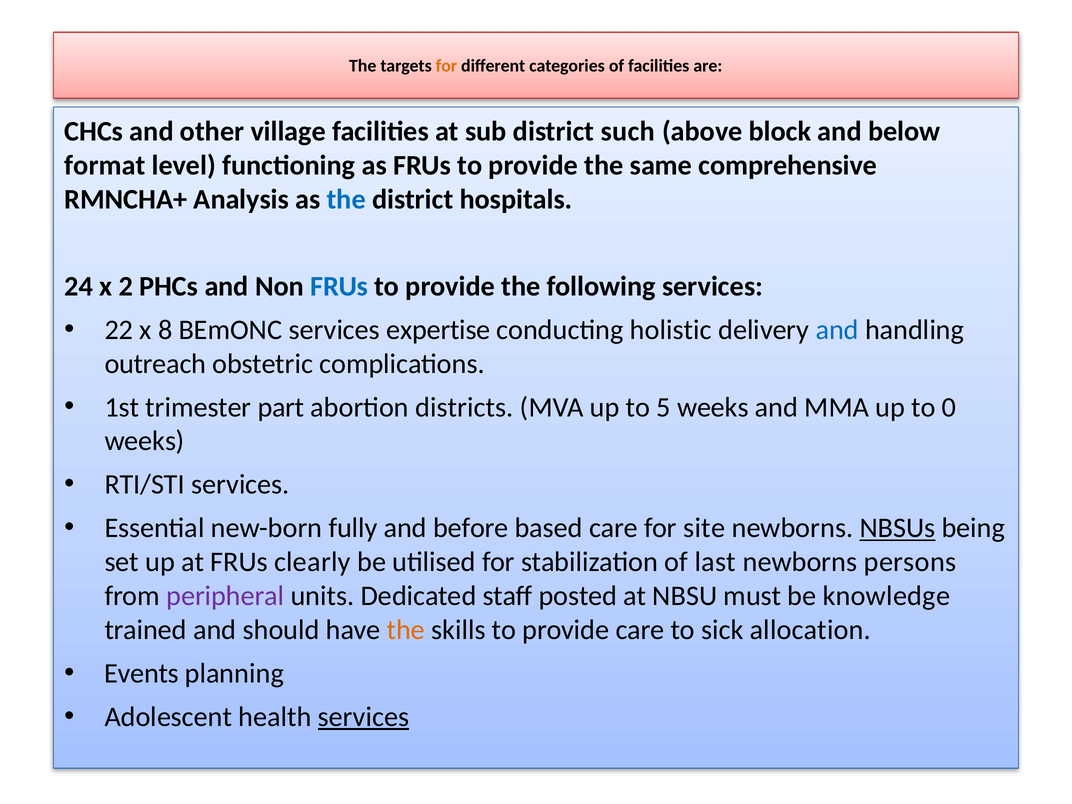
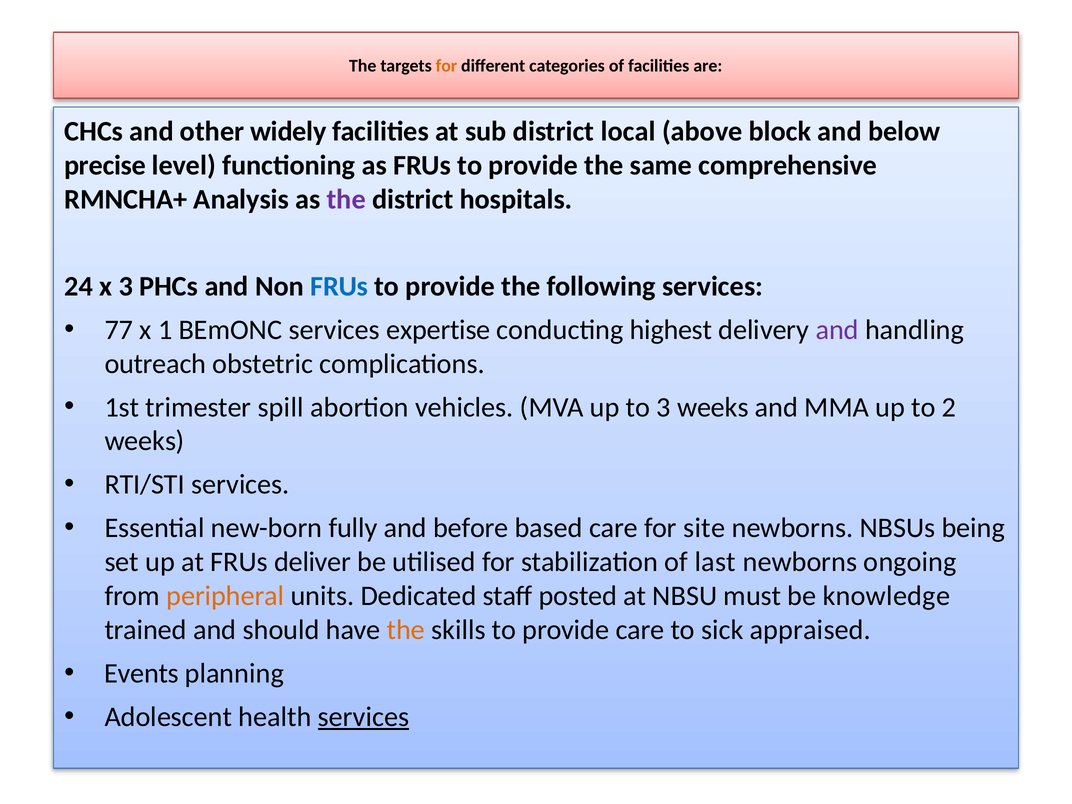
village: village -> widely (288, 132)
such: such -> local (628, 132)
format: format -> precise (105, 165)
the colour: blue -> purple (346, 199)
x 2: 2 -> 3 (126, 286)
22: 22 -> 77 (119, 330)
8: 8 -> 1 (165, 330)
holistic: holistic -> highest (671, 330)
and colour: blue -> purple (837, 330)
part: part -> spill (281, 407)
districts: districts -> vehicles (464, 407)
to 5: 5 -> 3 (663, 407)
0: 0 -> 2 (949, 407)
NBSUs underline: present -> none (897, 528)
clearly: clearly -> deliver (313, 562)
persons: persons -> ongoing (910, 562)
peripheral colour: purple -> orange (225, 596)
allocation: allocation -> appraised (810, 630)
